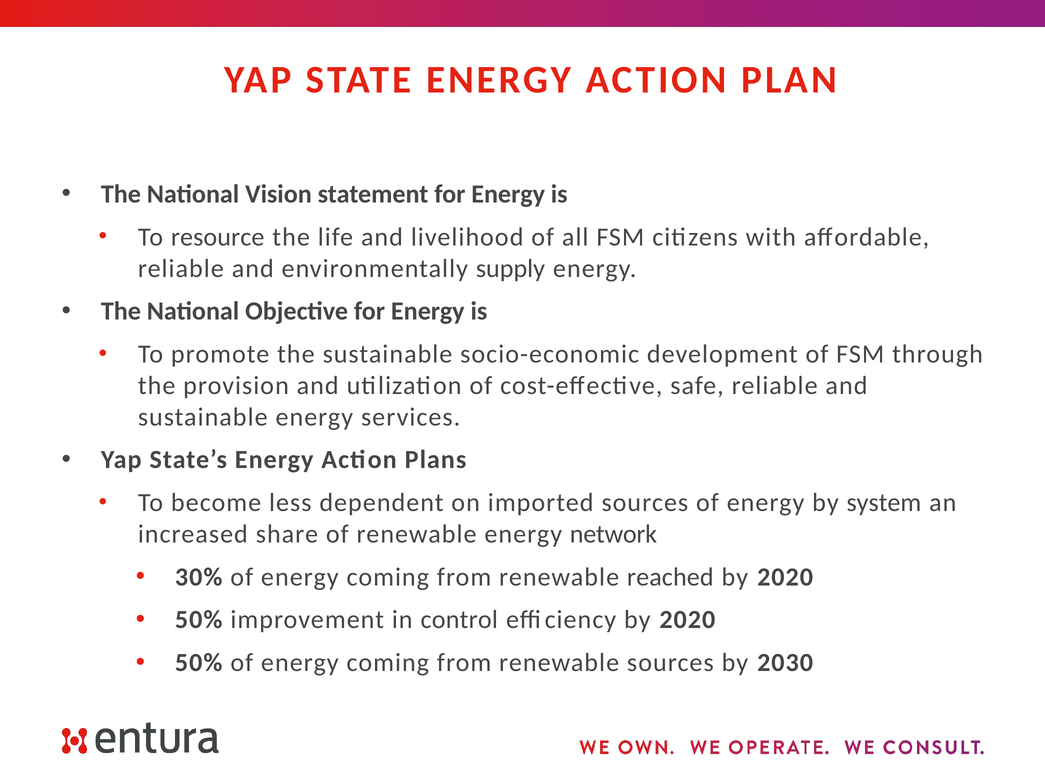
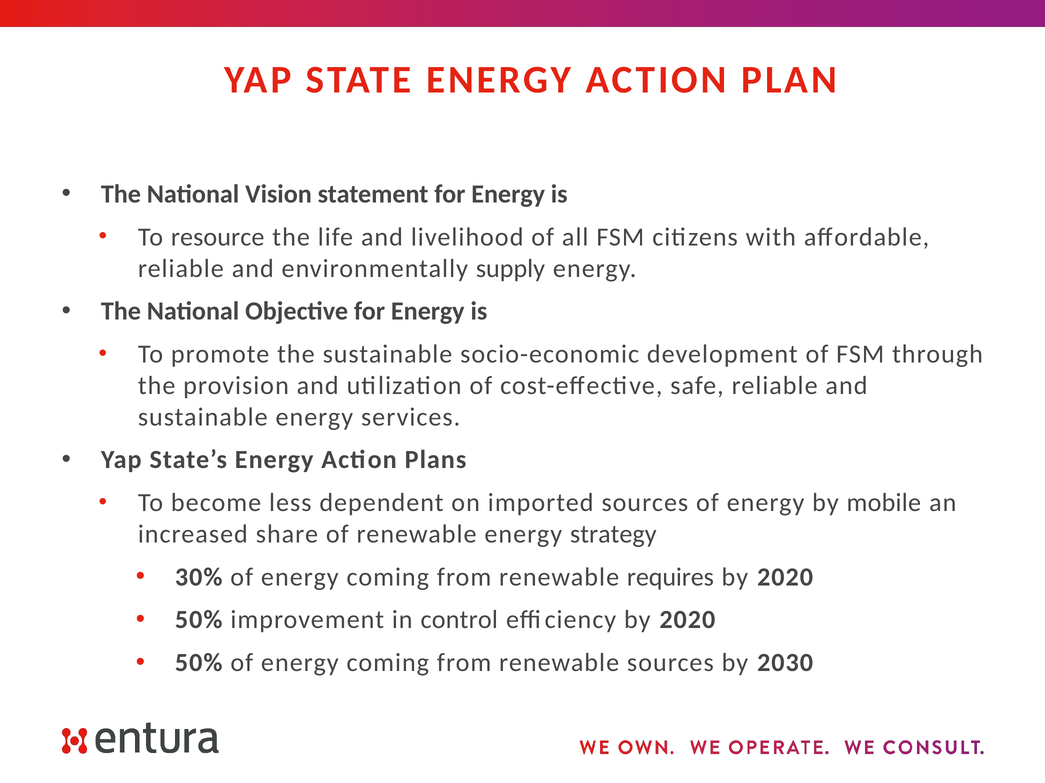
system: system -> mobile (884, 503)
network: network -> strategy (613, 535)
reached: reached -> requires (670, 578)
